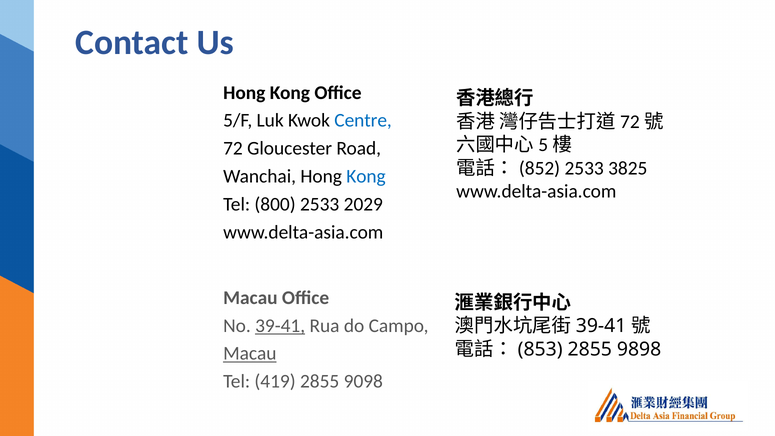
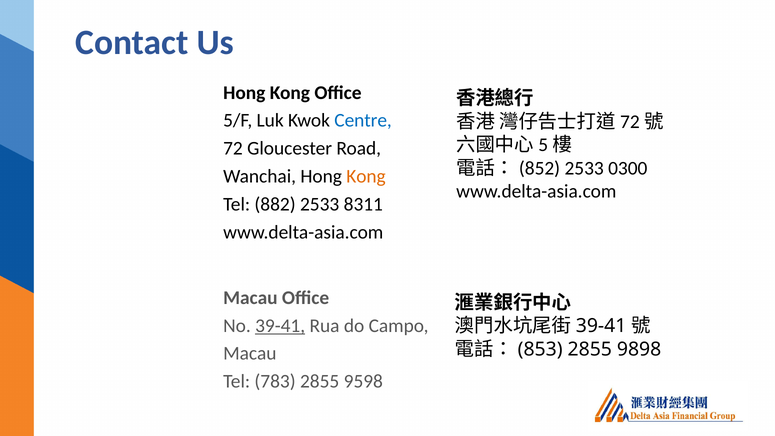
3825: 3825 -> 0300 (628, 168)
Kong colour: blue -> orange (366, 176)
800: 800 -> 882 (275, 204)
2029: 2029 -> 8311 (363, 204)
Macau underline: present -> none (250, 354)
419: 419 -> 783 (275, 381)
9098: 9098 -> 9598 (363, 381)
